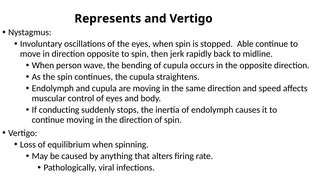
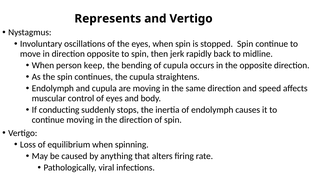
stopped Able: Able -> Spin (245, 44)
wave: wave -> keep (94, 65)
